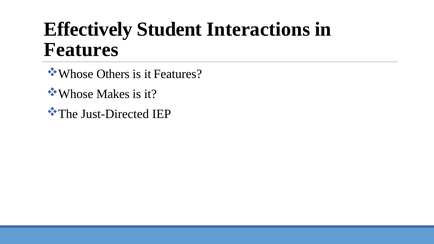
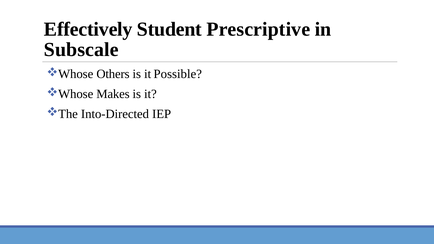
Interactions: Interactions -> Prescriptive (258, 29)
Features: Features -> Subscale (81, 50)
it Features: Features -> Possible (178, 74)
Just-Directed: Just-Directed -> Into-Directed (115, 114)
